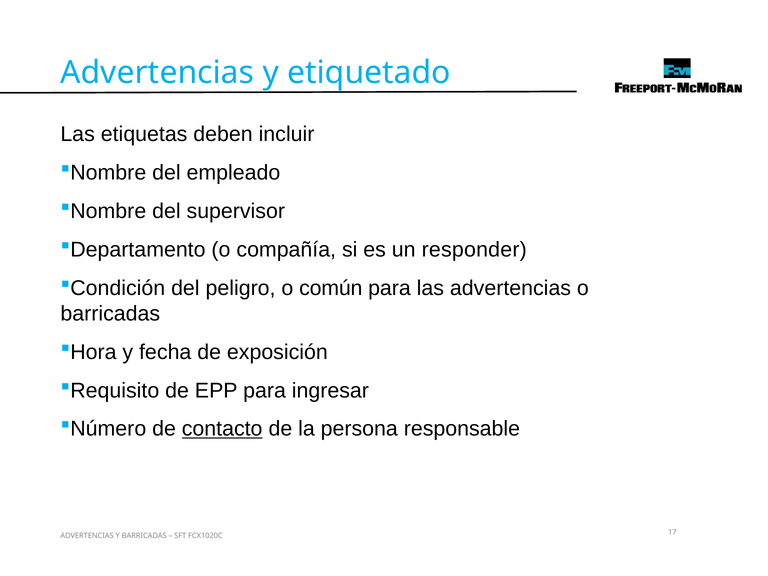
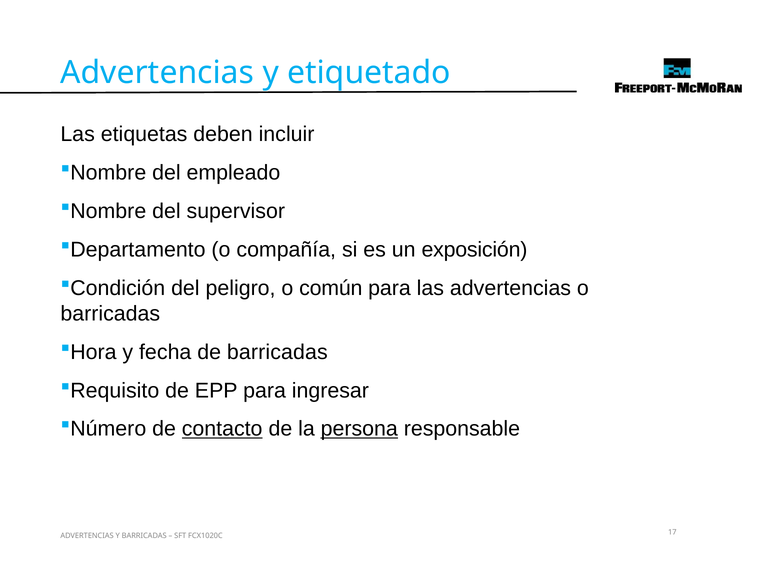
responder: responder -> exposición (474, 250)
de exposición: exposición -> barricadas (277, 352)
persona underline: none -> present (359, 429)
